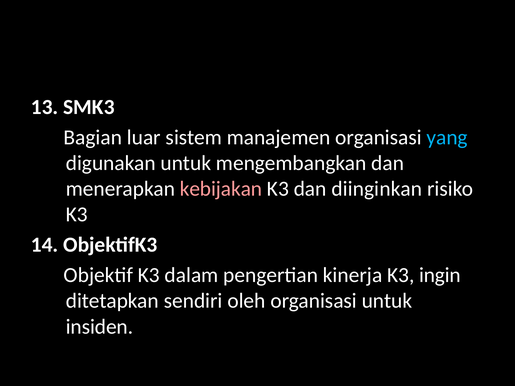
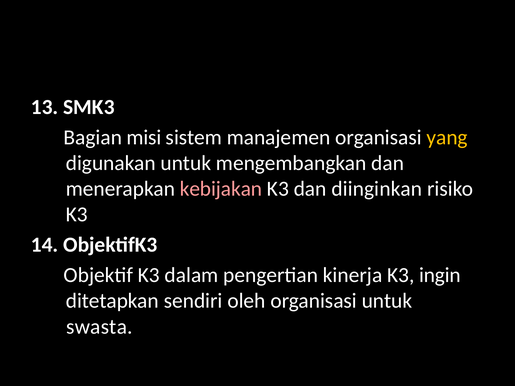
luar: luar -> misi (144, 137)
yang colour: light blue -> yellow (447, 137)
insiden: insiden -> swasta (99, 327)
